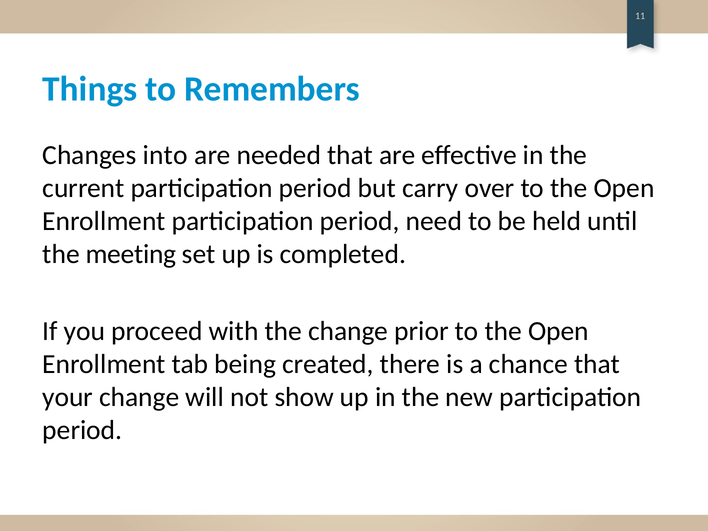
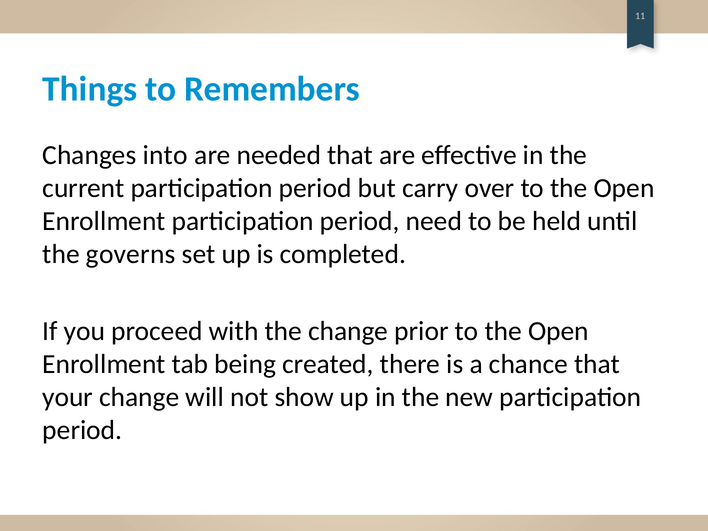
meeting: meeting -> governs (131, 254)
